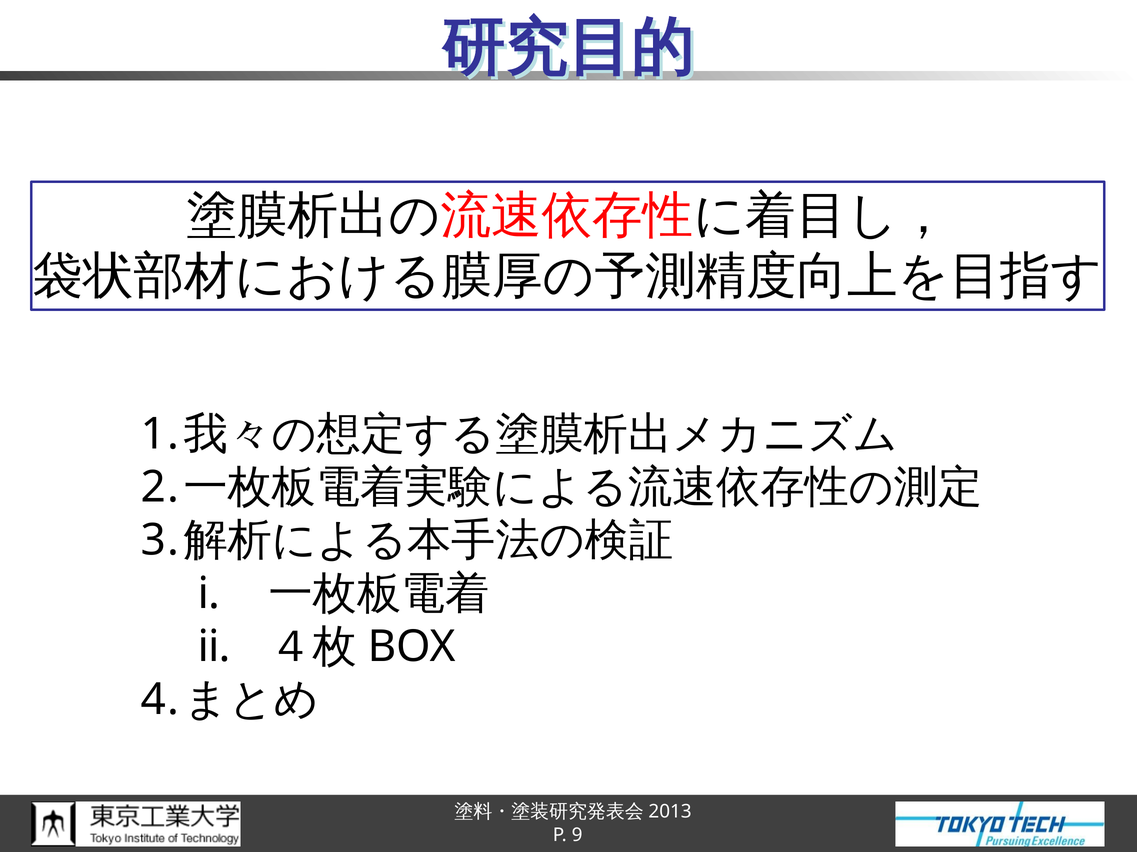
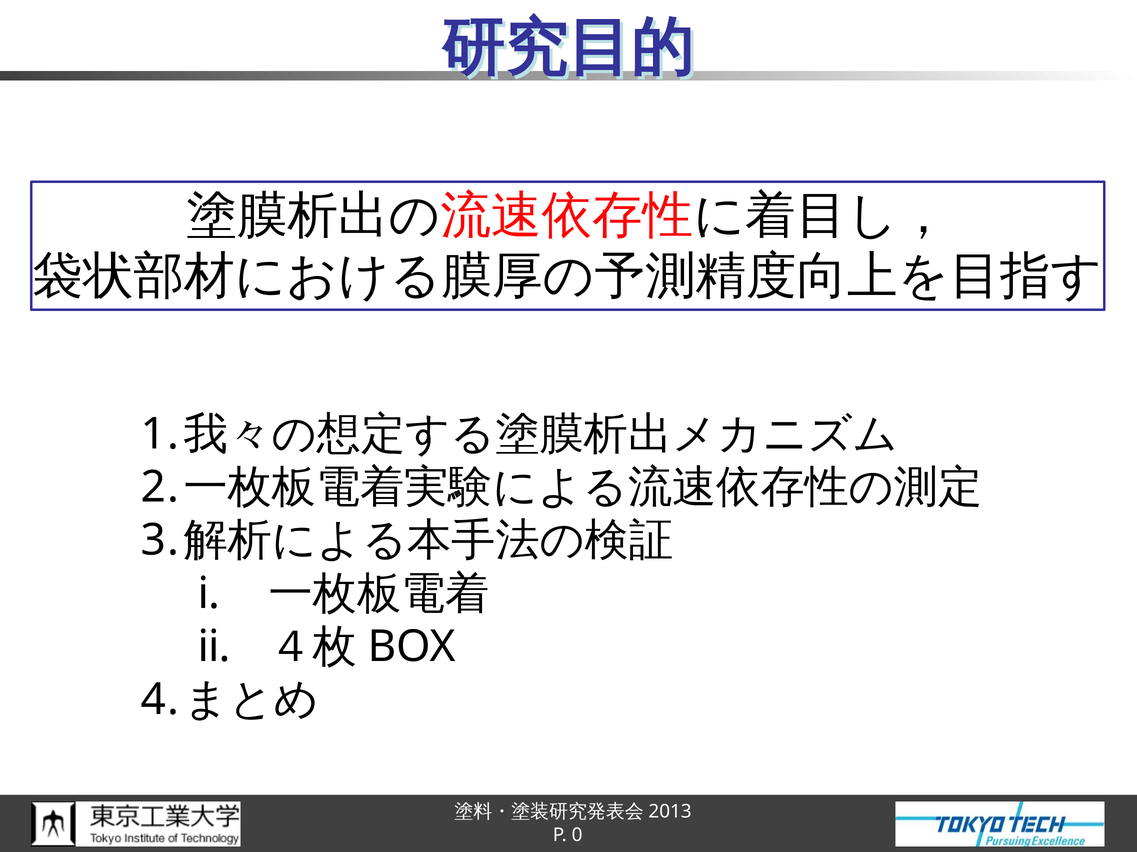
9: 9 -> 0 (577, 836)
